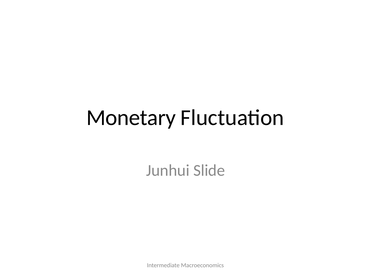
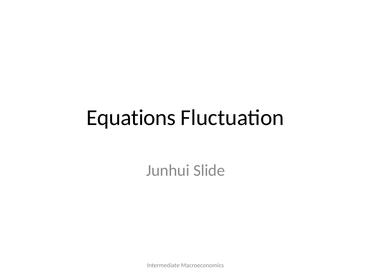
Monetary: Monetary -> Equations (131, 118)
